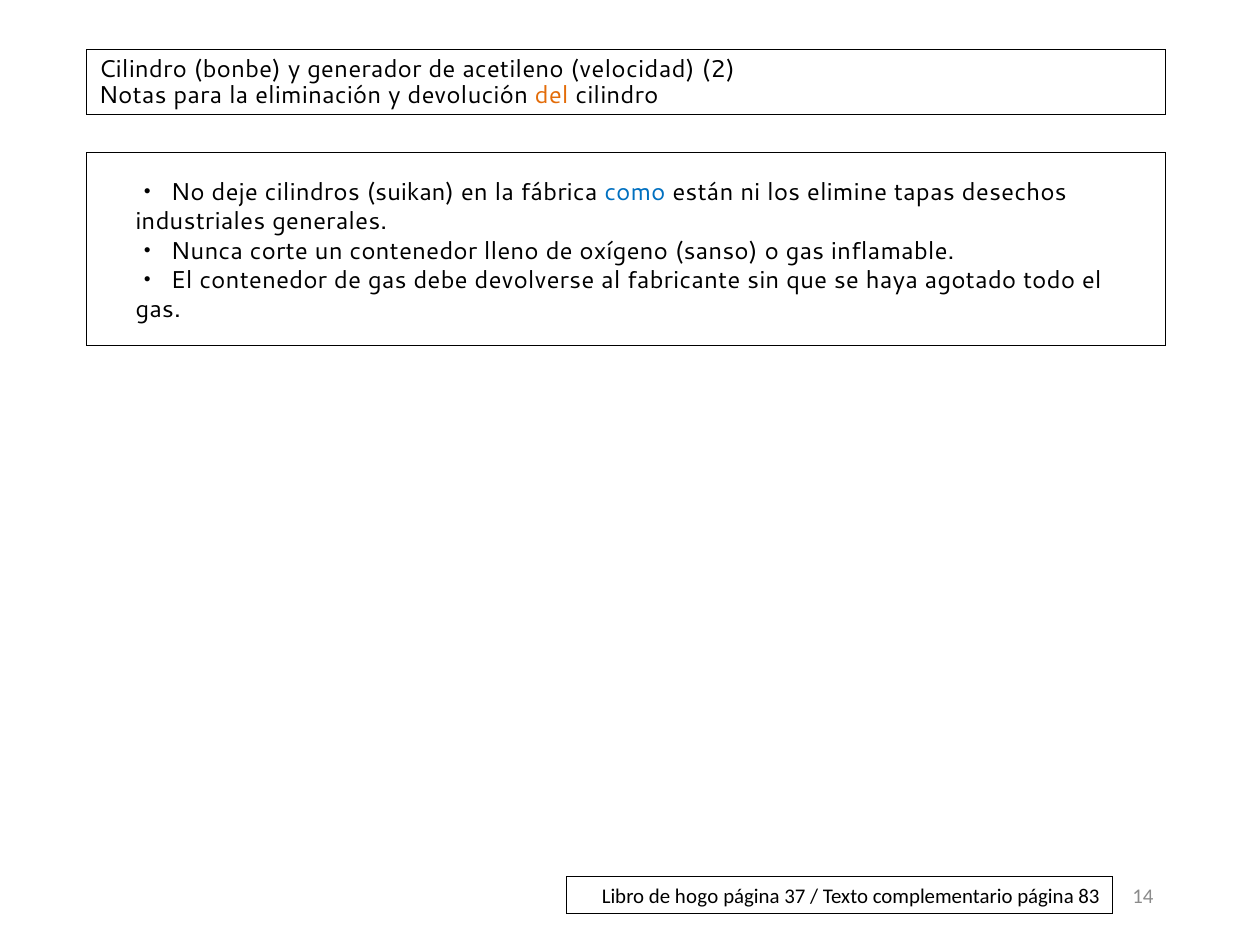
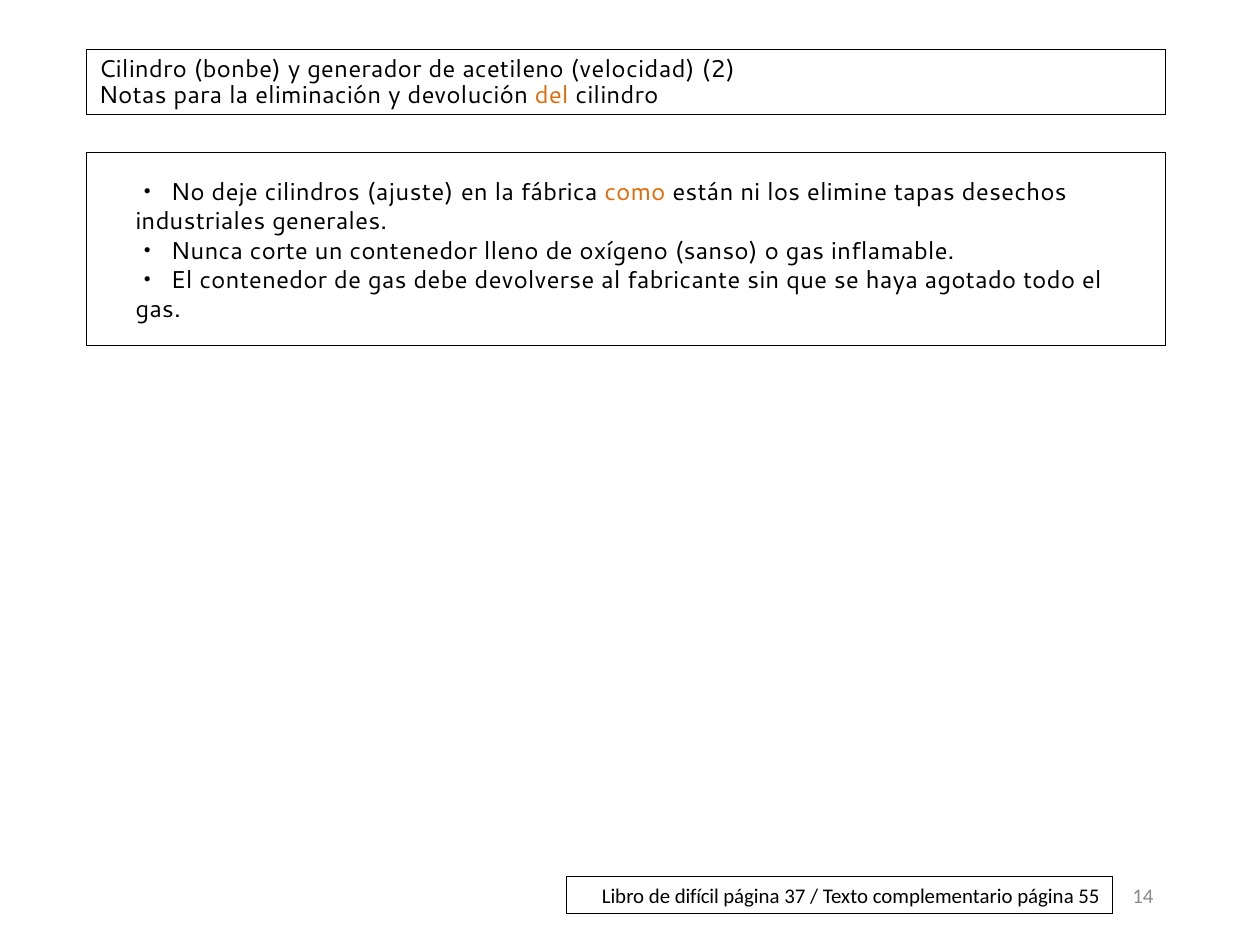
suikan: suikan -> ajuste (410, 193)
como colour: blue -> orange (635, 193)
hogo: hogo -> difícil (697, 896)
83: 83 -> 55 (1089, 896)
